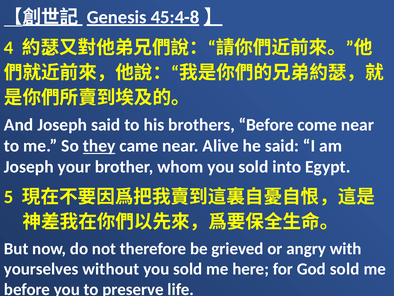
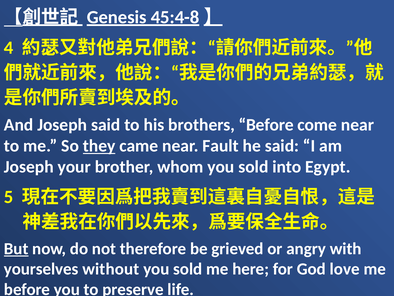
Alive: Alive -> Fault (221, 146)
But underline: none -> present (16, 248)
God sold: sold -> love (345, 269)
